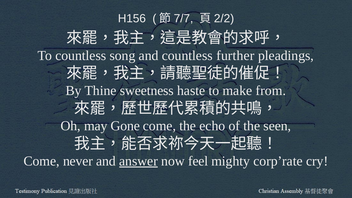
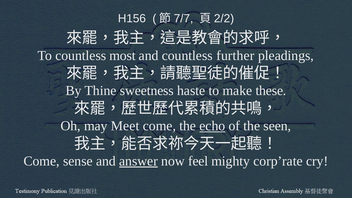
song: song -> most (123, 55)
from: from -> these (271, 91)
Gone: Gone -> Meet (125, 126)
echo underline: none -> present (212, 126)
never: never -> sense (78, 161)
